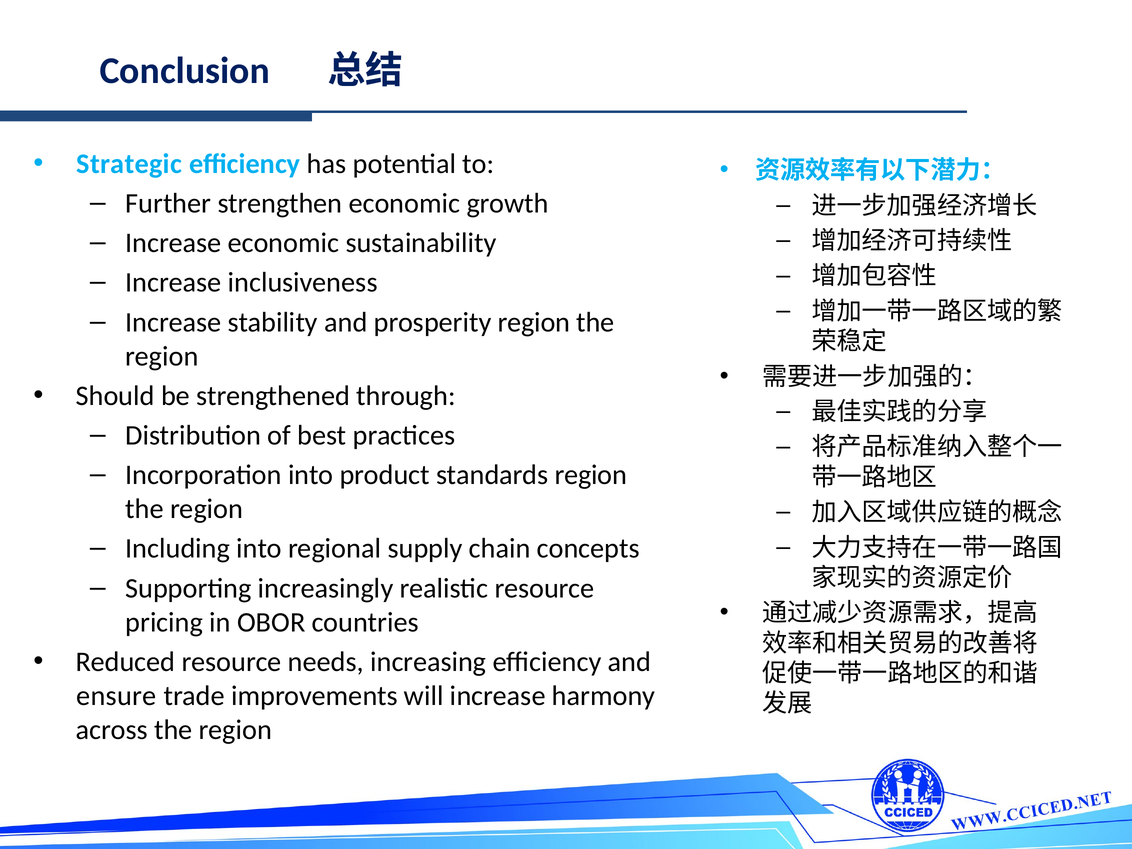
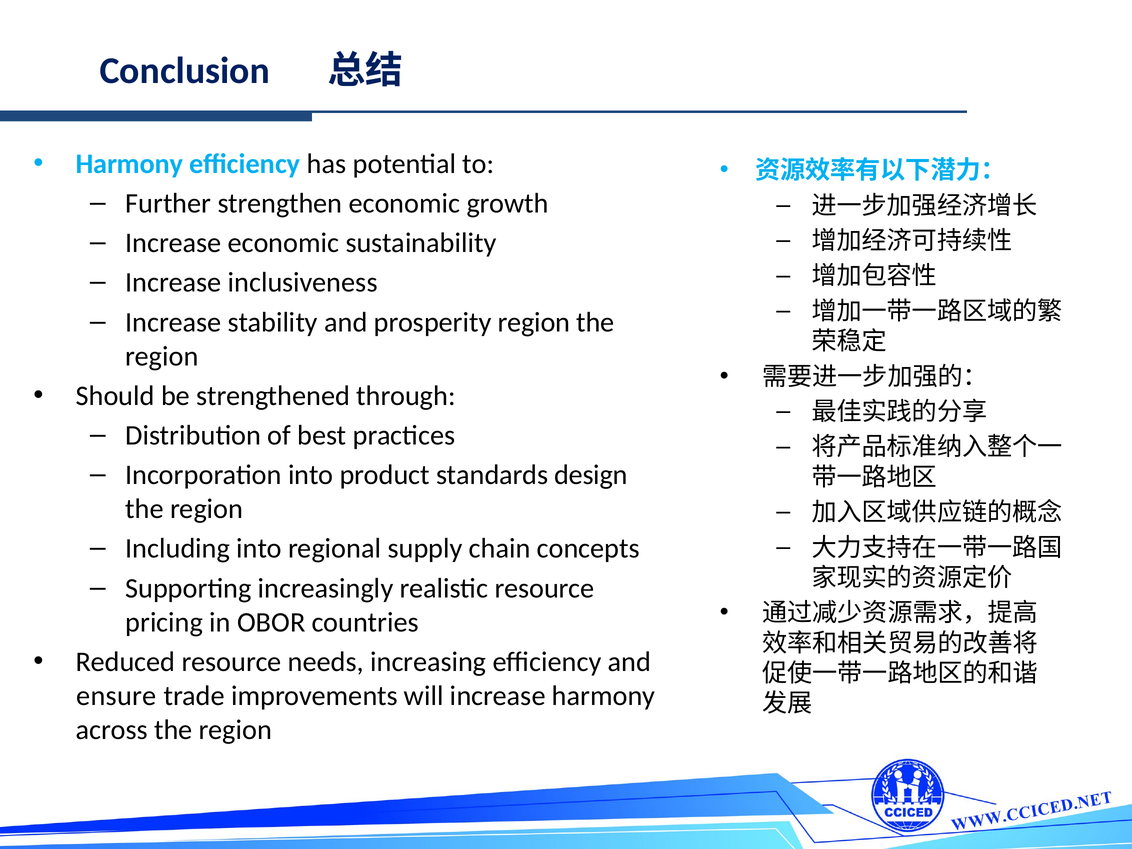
Strategic: Strategic -> Harmony (129, 164)
standards region: region -> design (591, 475)
